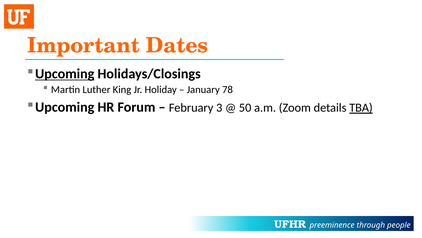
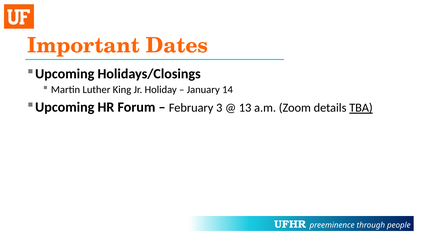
Upcoming underline: present -> none (65, 74)
78: 78 -> 14 (228, 89)
50: 50 -> 13 (245, 108)
